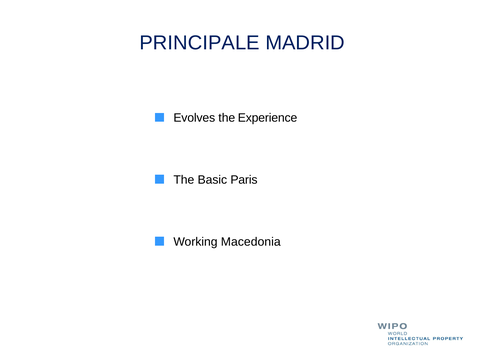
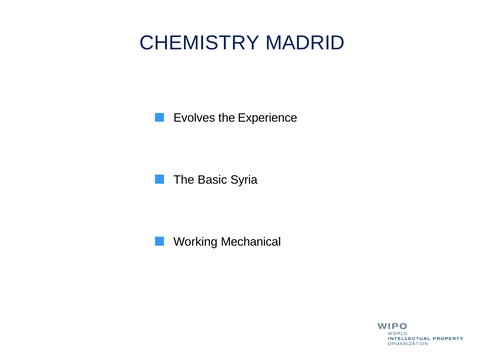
PRINCIPALE: PRINCIPALE -> CHEMISTRY (199, 43)
Paris: Paris -> Syria (244, 180)
Macedonia: Macedonia -> Mechanical (251, 242)
